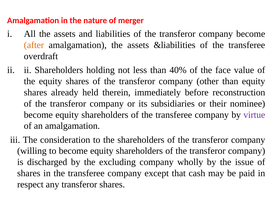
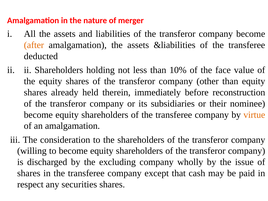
overdraft: overdraft -> deducted (41, 56)
40%: 40% -> 10% (178, 70)
virtue colour: purple -> orange (254, 115)
any transferor: transferor -> securities (79, 184)
